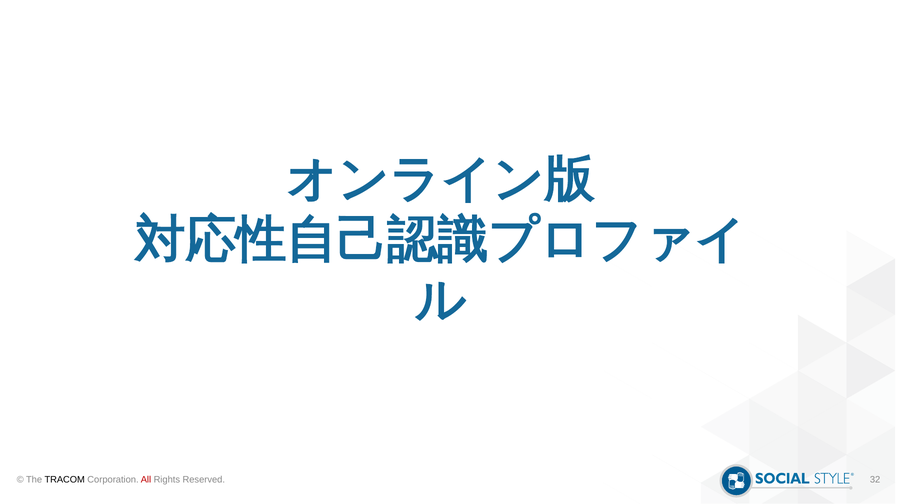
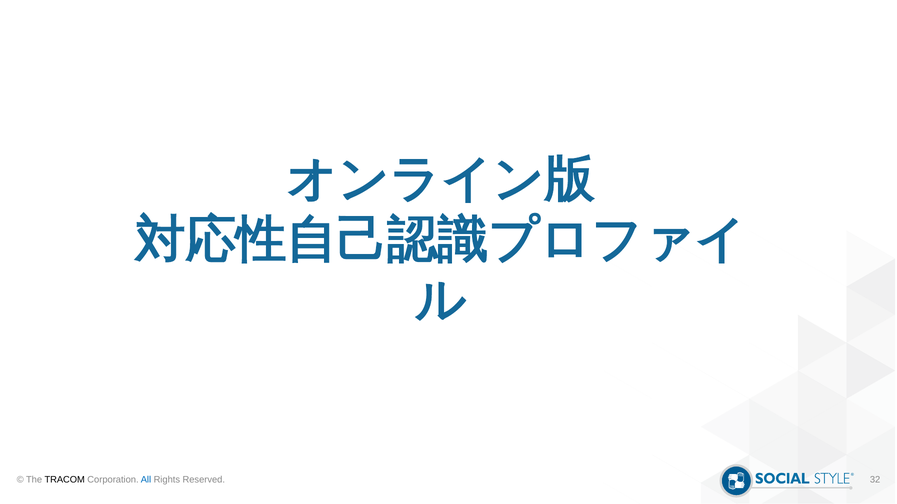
All colour: red -> blue (146, 480)
